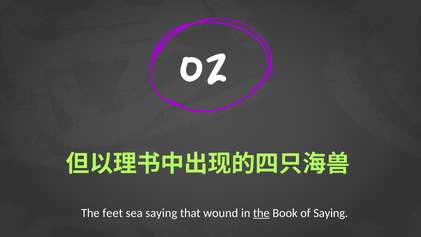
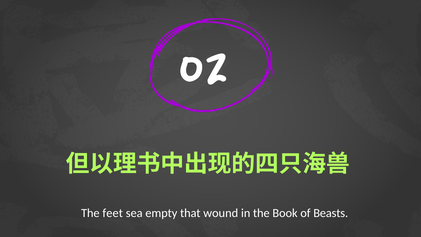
sea saying: saying -> empty (161, 213)
the underline: present -> none (261, 213)
of Saying: Saying -> Beasts (331, 213)
